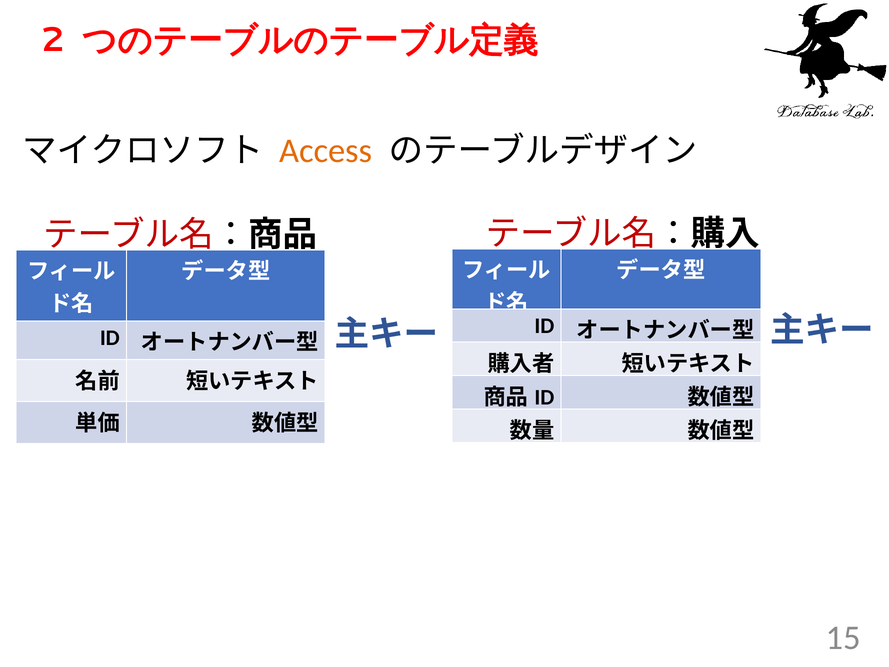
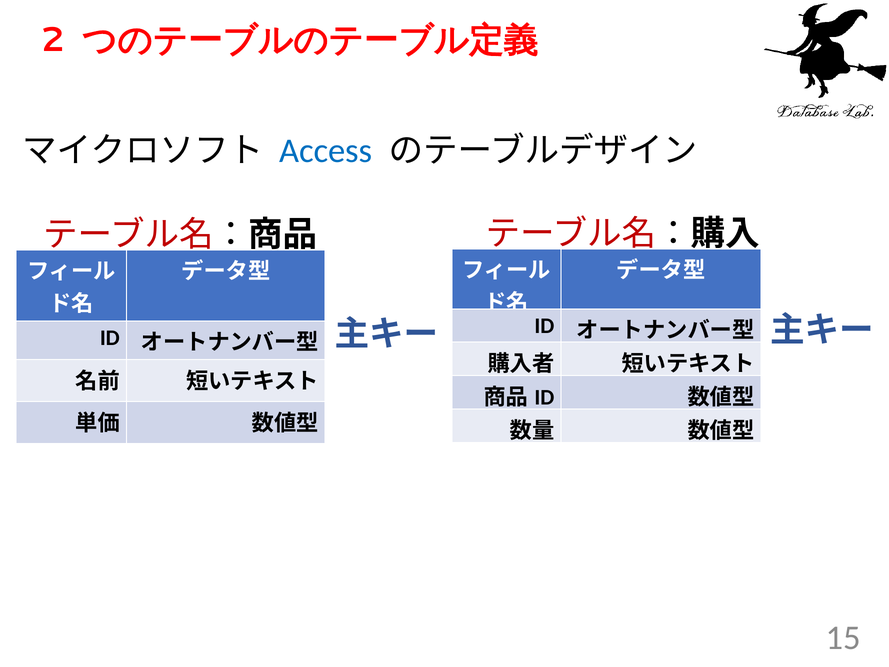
Access colour: orange -> blue (326, 151)
